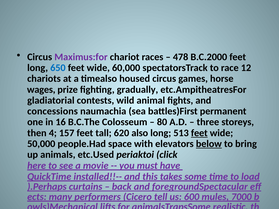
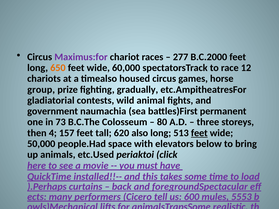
478: 478 -> 277 (181, 57)
650 colour: blue -> orange (58, 68)
wages: wages -> group (41, 90)
concessions: concessions -> government (53, 111)
16: 16 -> 73 (61, 122)
below underline: present -> none (209, 144)
7000: 7000 -> 5553 (241, 197)
